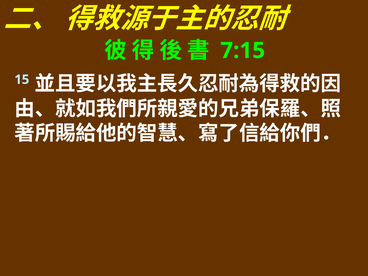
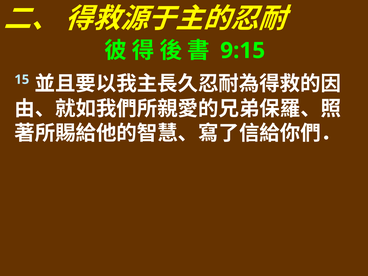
7:15: 7:15 -> 9:15 (243, 51)
